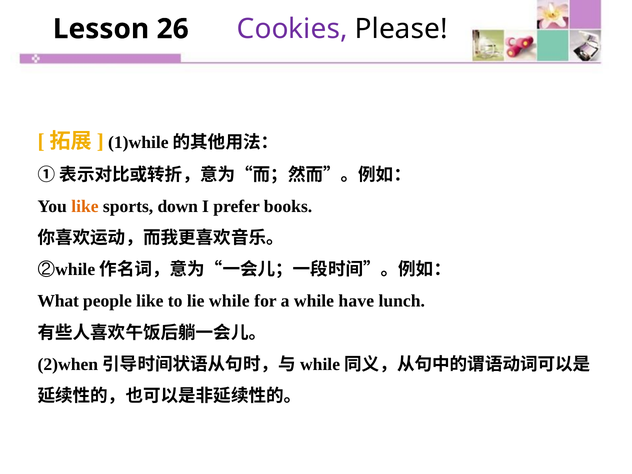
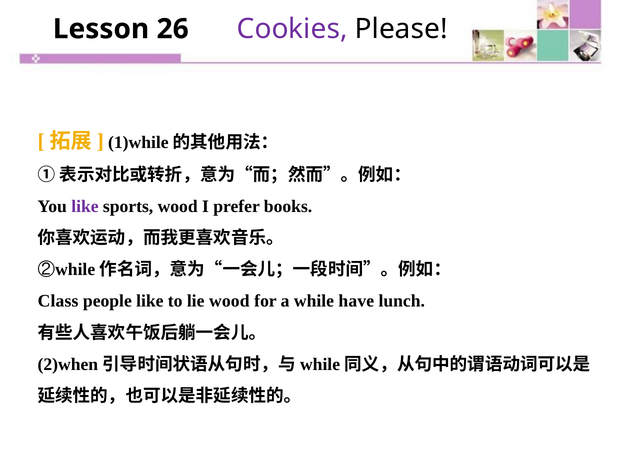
like colour: orange -> purple (85, 206)
sports down: down -> wood (178, 206)
What: What -> Class (58, 301)
lie while: while -> wood (229, 301)
